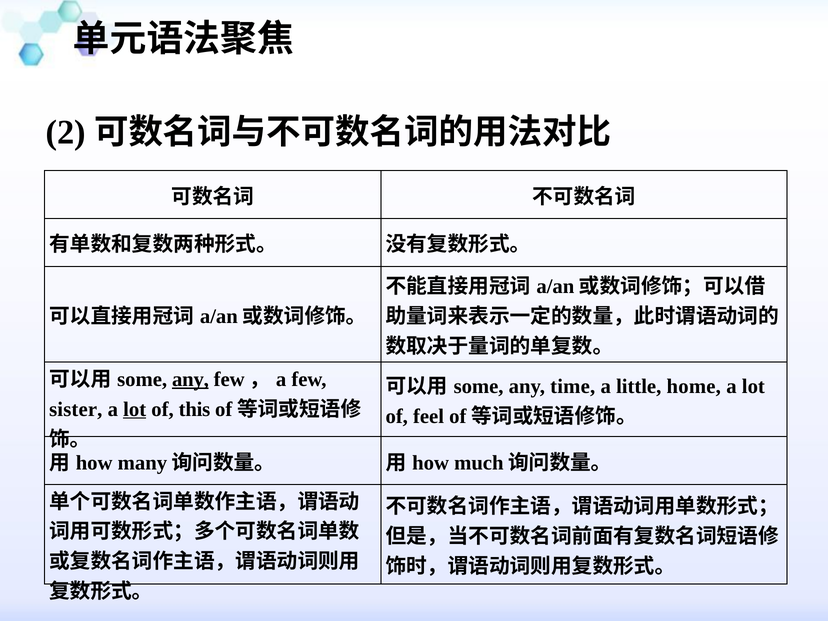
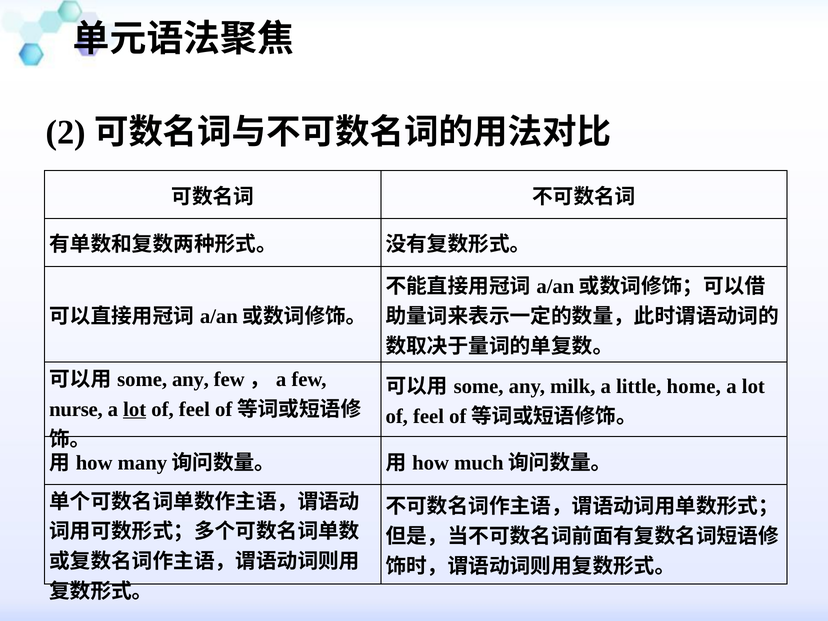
any underline: present -> none (190, 379)
time: time -> milk (573, 387)
sister: sister -> nurse (76, 409)
this: this -> feel (194, 409)
